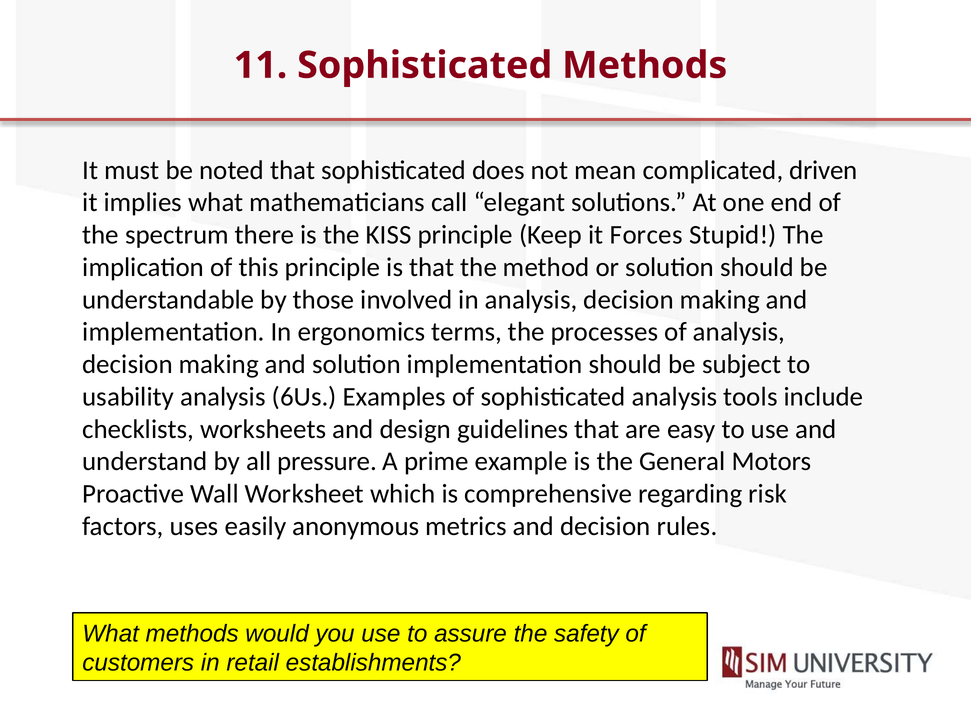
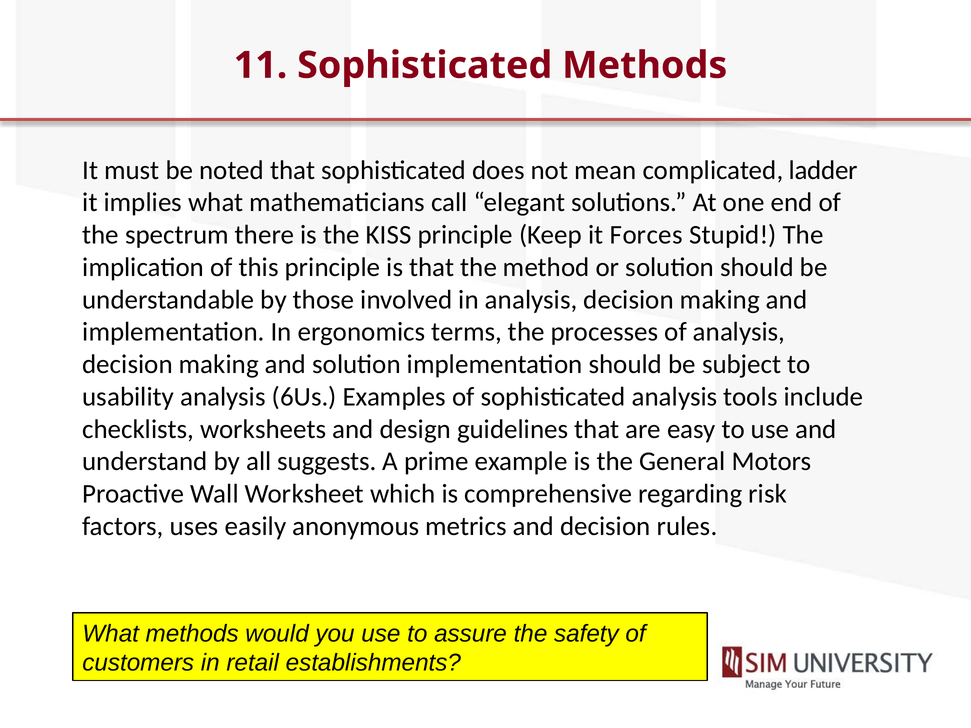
driven: driven -> ladder (823, 170)
pressure: pressure -> suggests (327, 462)
